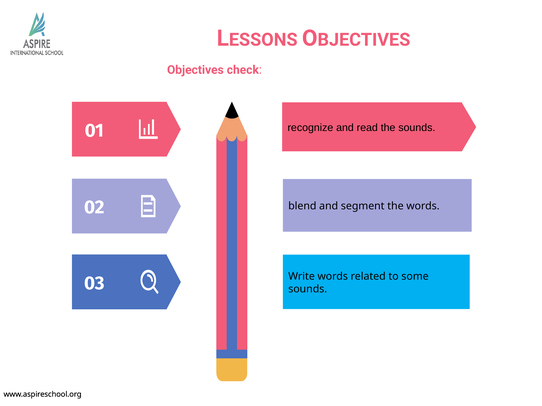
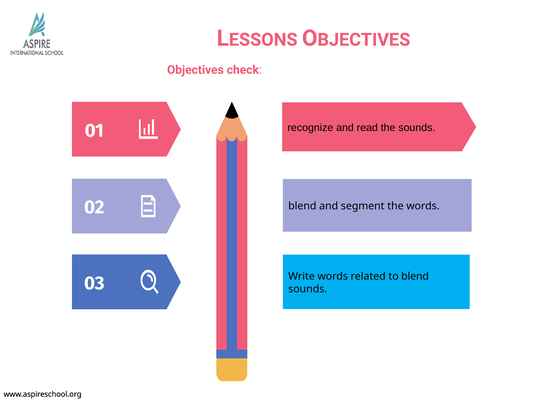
to some: some -> blend (415, 277)
